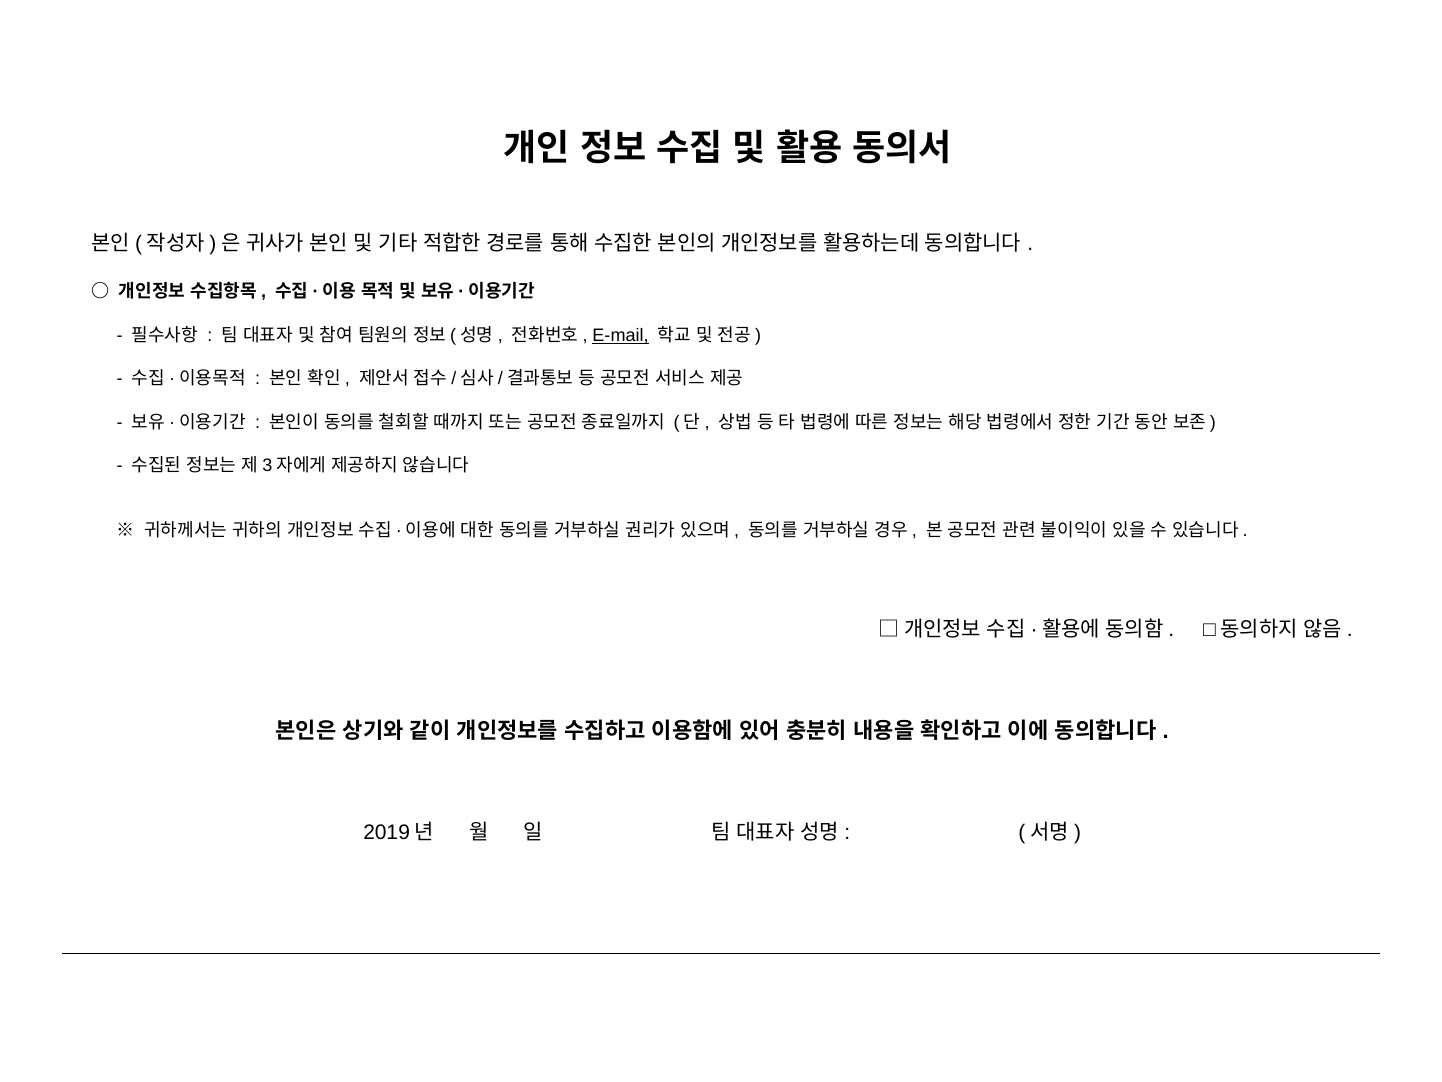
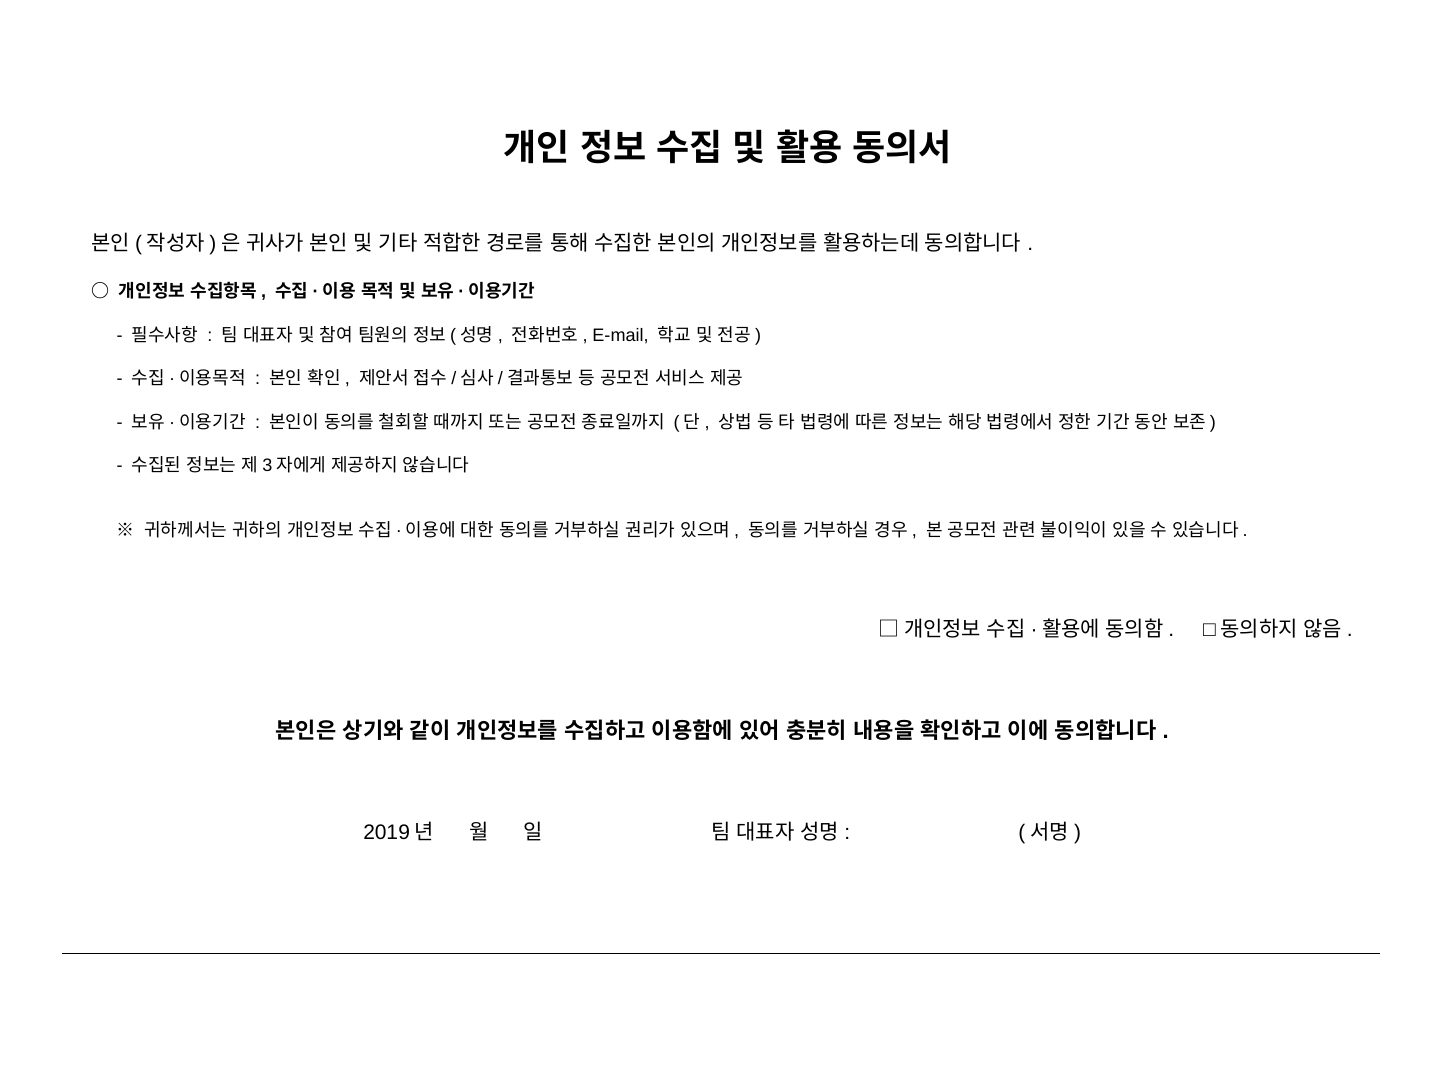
E-mail underline: present -> none (621, 335)
